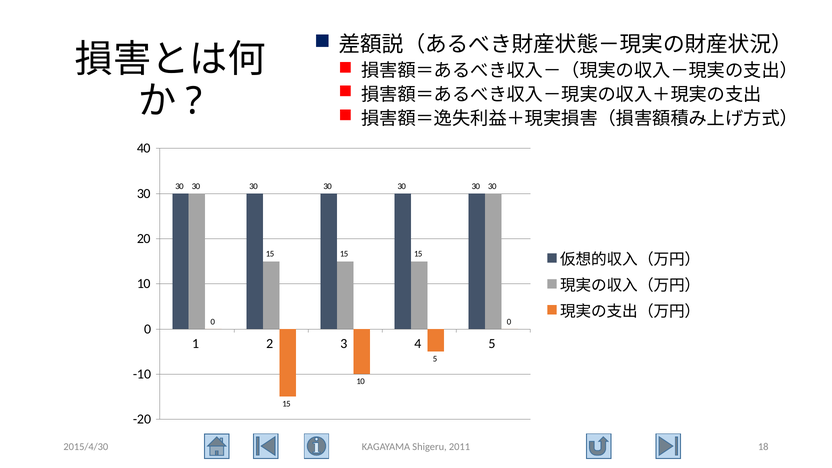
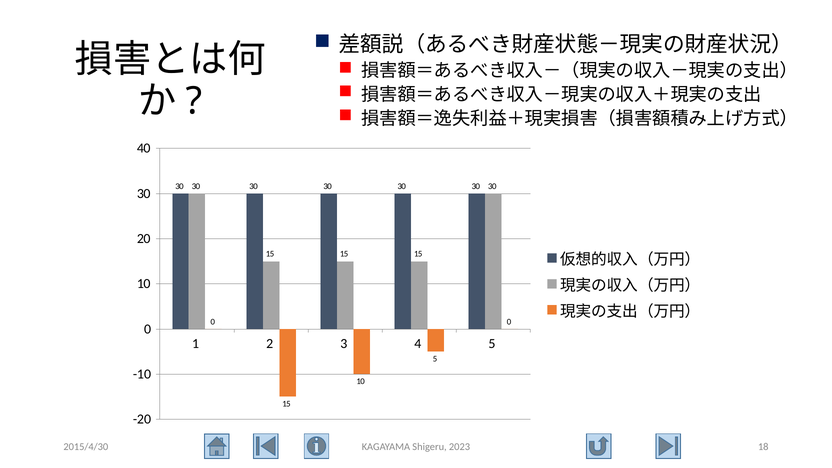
2011: 2011 -> 2023 (460, 447)
